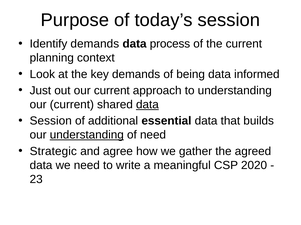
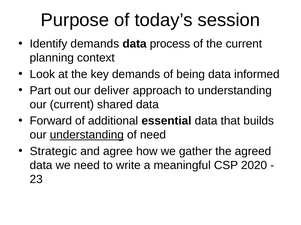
Just: Just -> Part (40, 91)
out our current: current -> deliver (112, 91)
data underline: present -> none (147, 105)
Session: Session -> Forward (51, 121)
